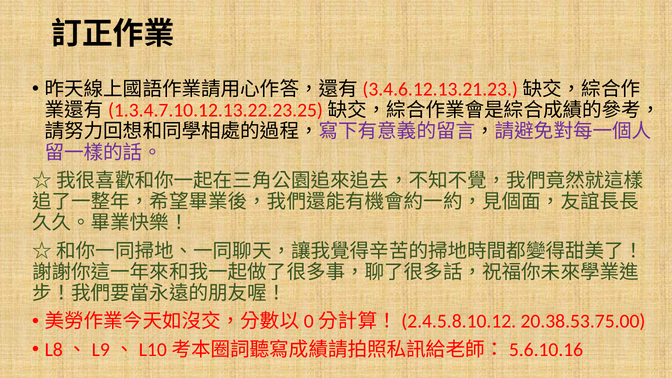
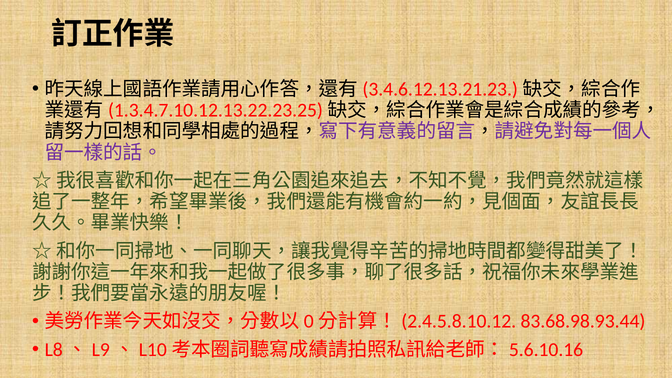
20.38.53.75.00: 20.38.53.75.00 -> 83.68.98.93.44 (583, 321)
